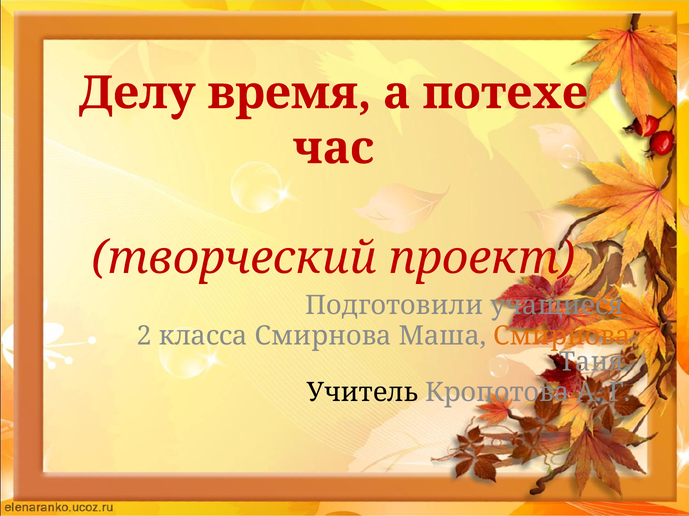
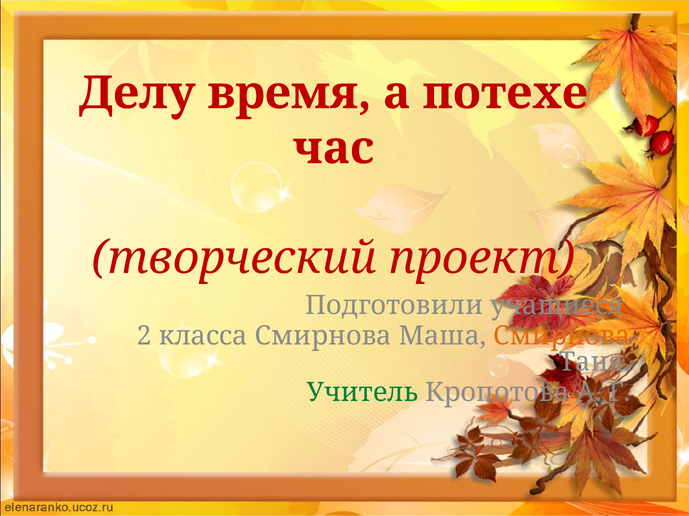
Учитель colour: black -> green (362, 393)
